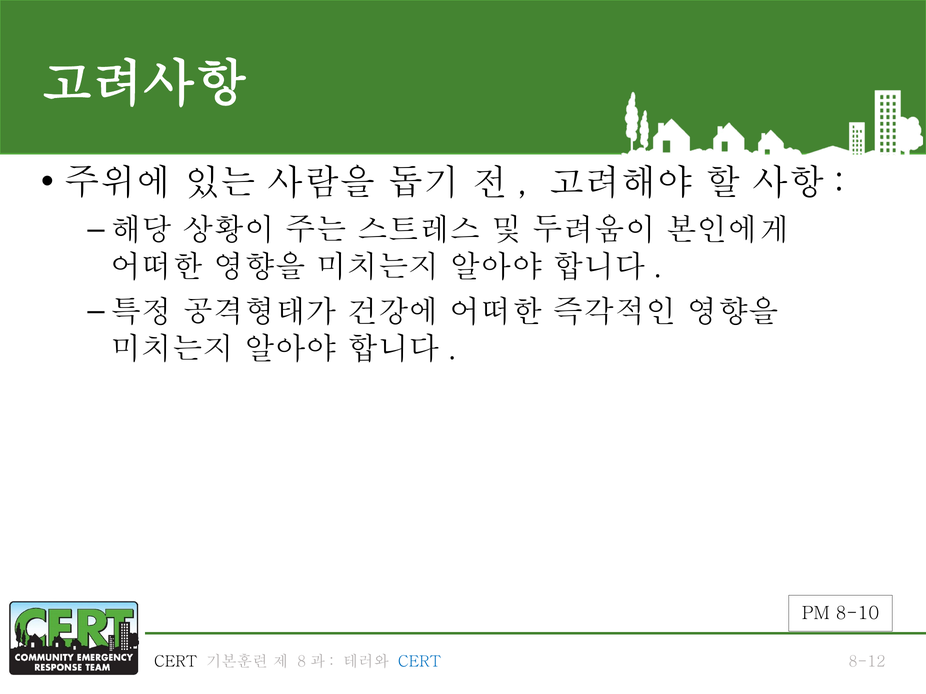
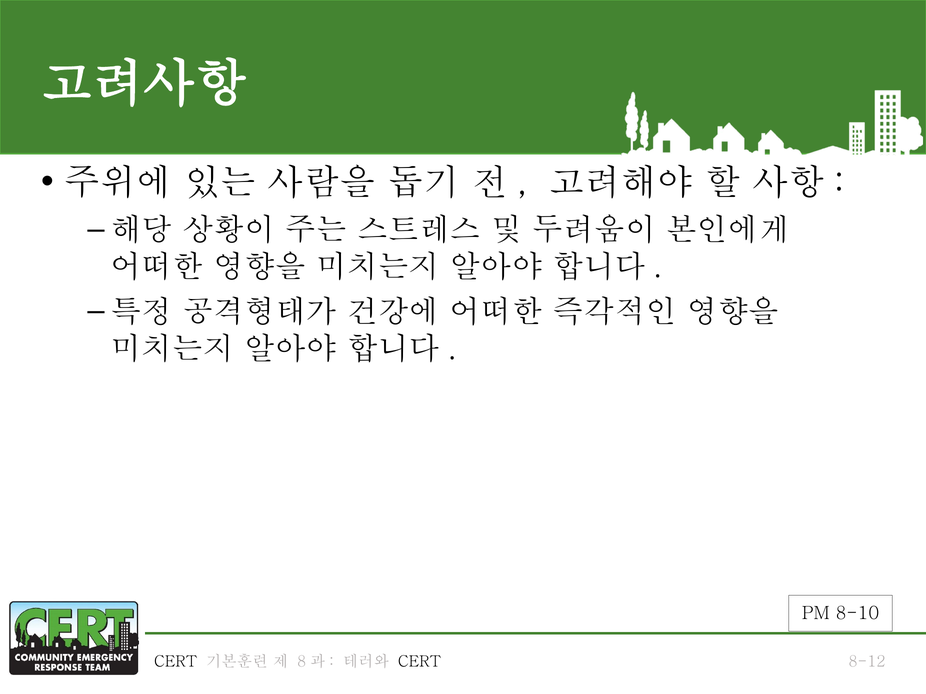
CERT colour: blue -> black (420, 662)
